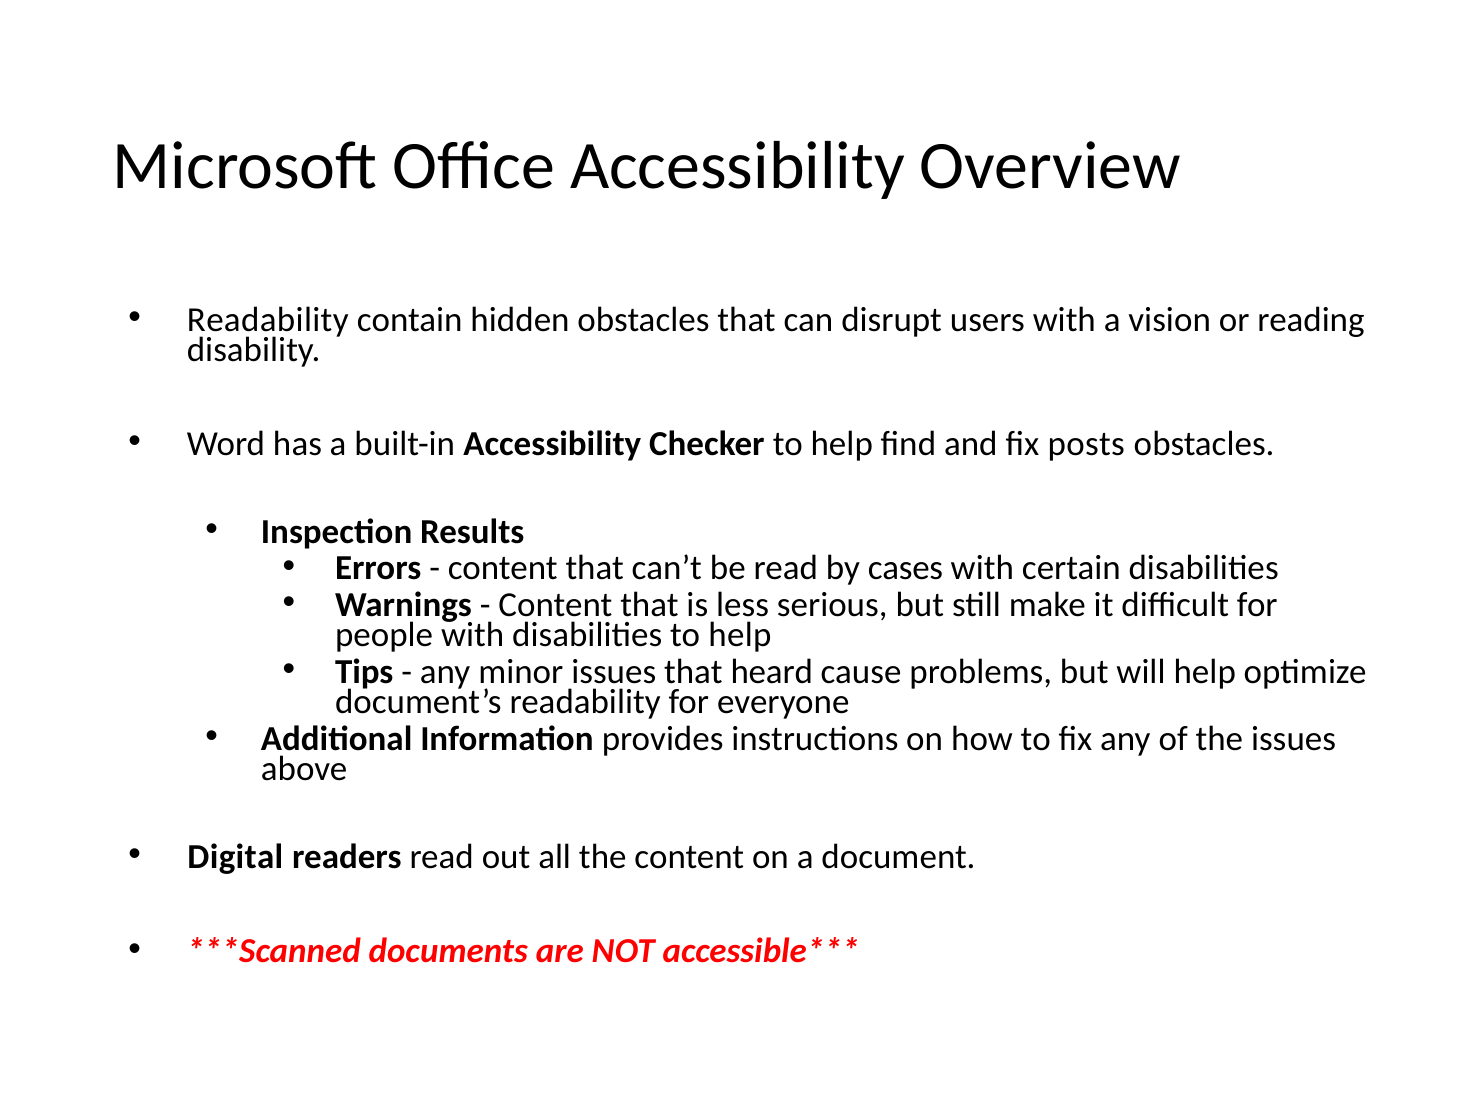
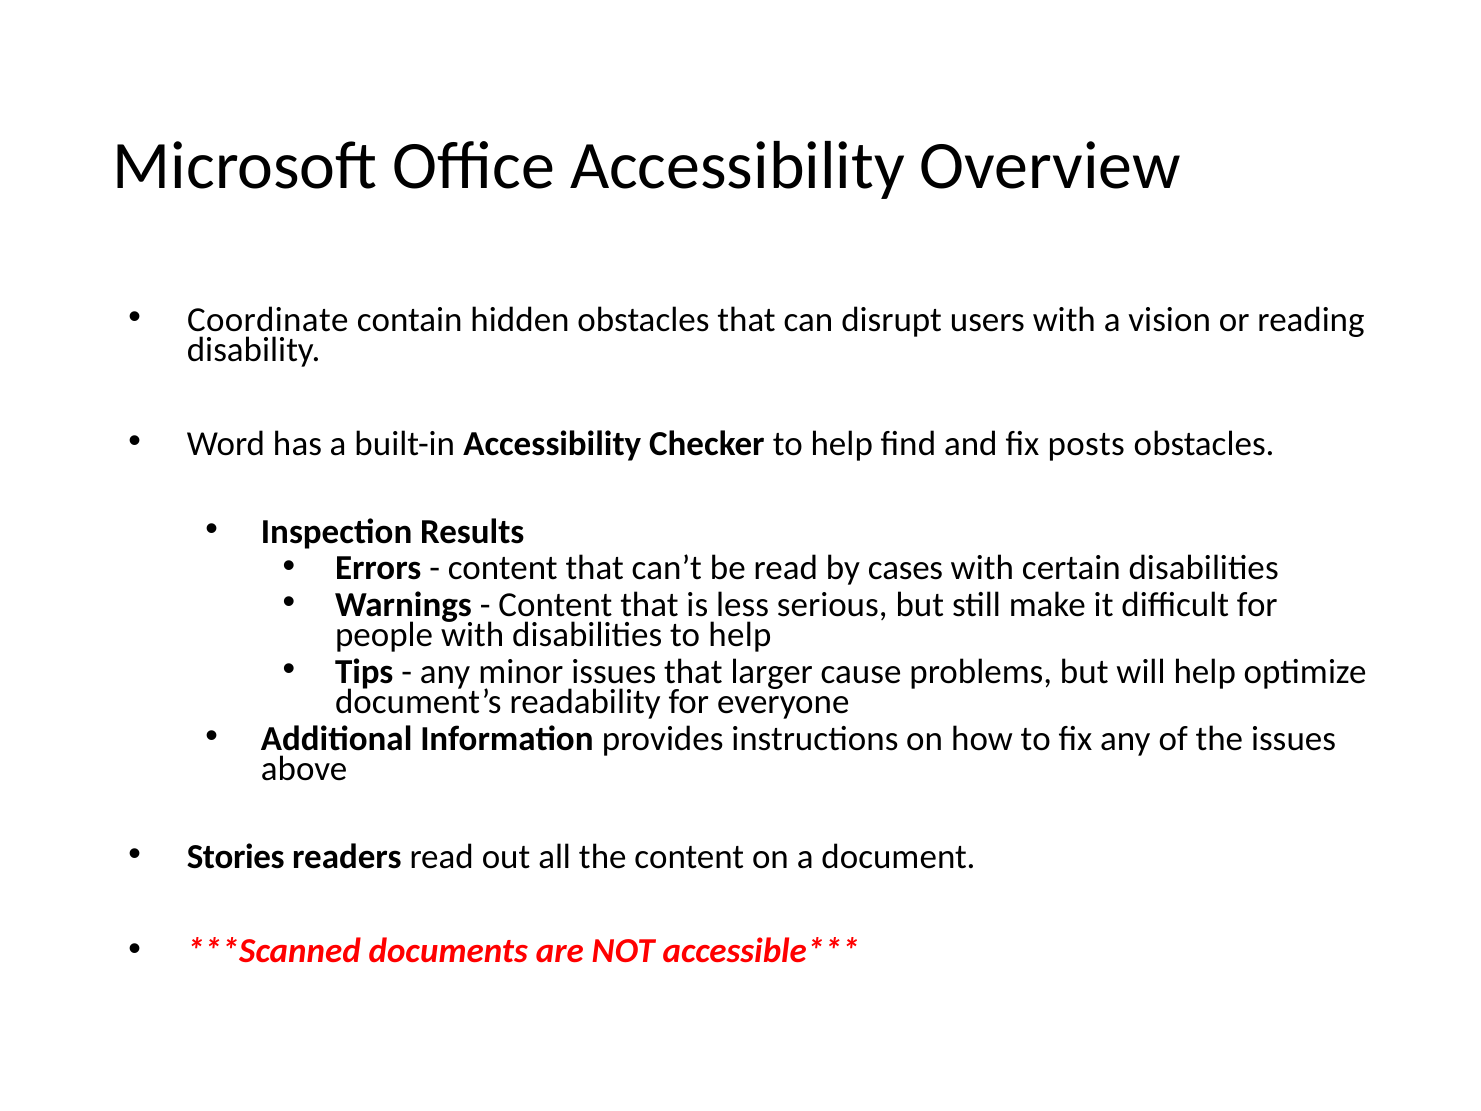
Readability: Readability -> Coordinate (268, 319)
heard: heard -> larger (772, 672)
Digital: Digital -> Stories (236, 857)
